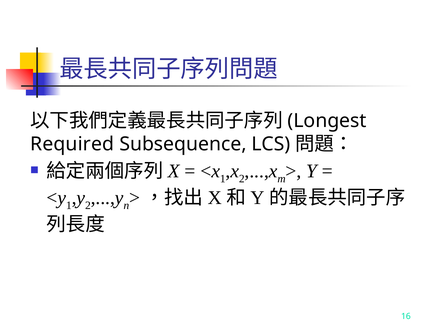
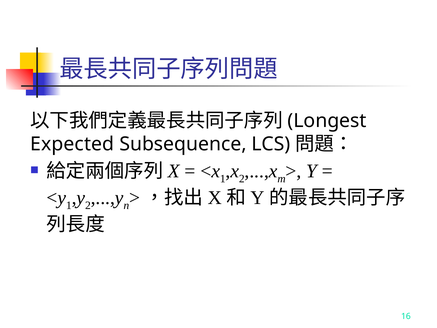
Required: Required -> Expected (72, 144)
